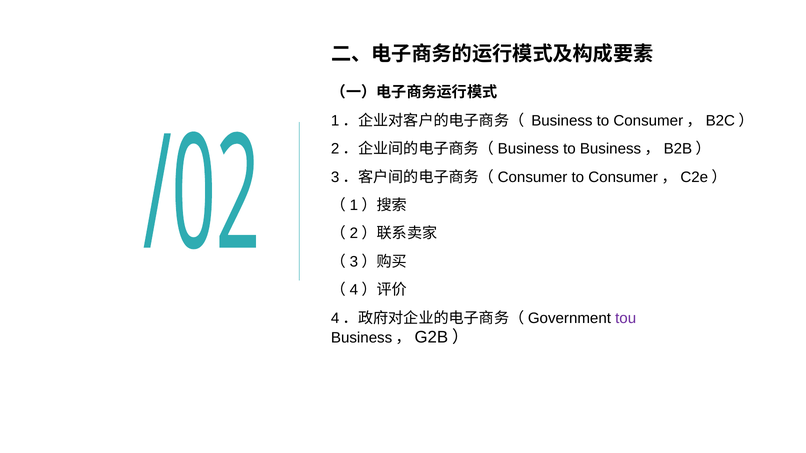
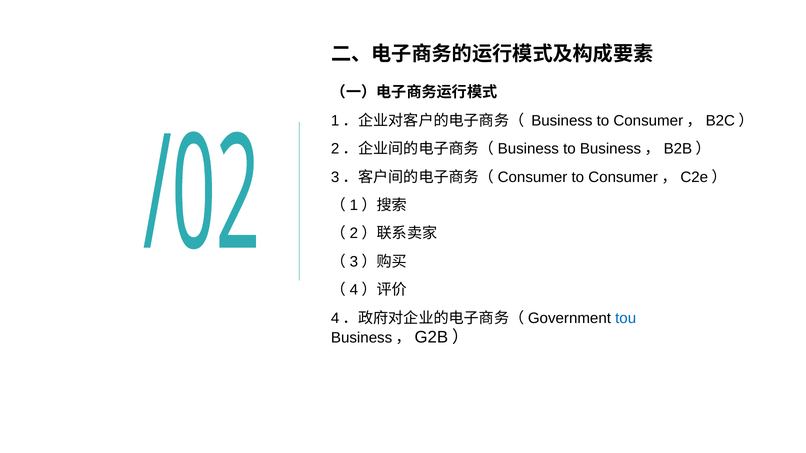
tou colour: purple -> blue (626, 318)
